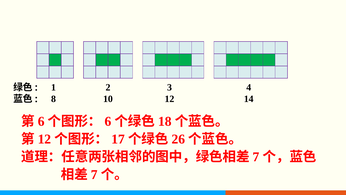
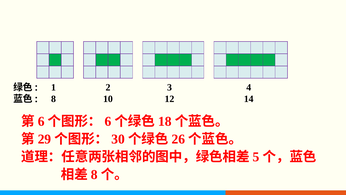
12: 12 -> 29 (44, 139)
17: 17 -> 30 (118, 139)
7: 7 -> 5 (256, 157)
7: 7 -> 8 (94, 174)
